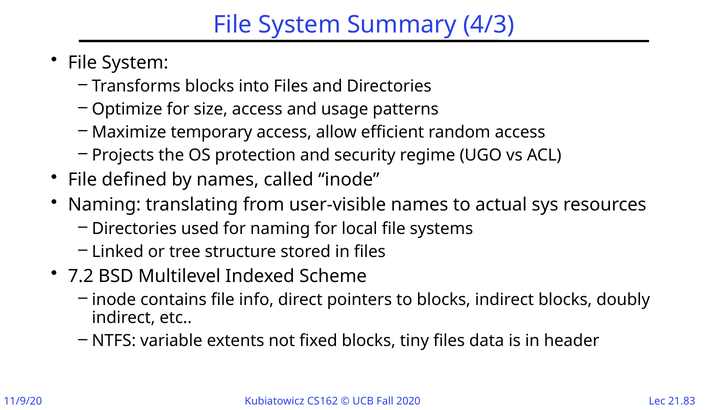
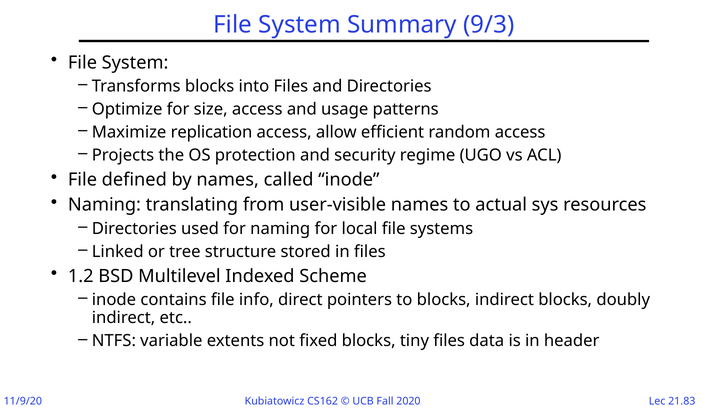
4/3: 4/3 -> 9/3 (489, 25)
temporary: temporary -> replication (212, 132)
7.2: 7.2 -> 1.2 (81, 276)
